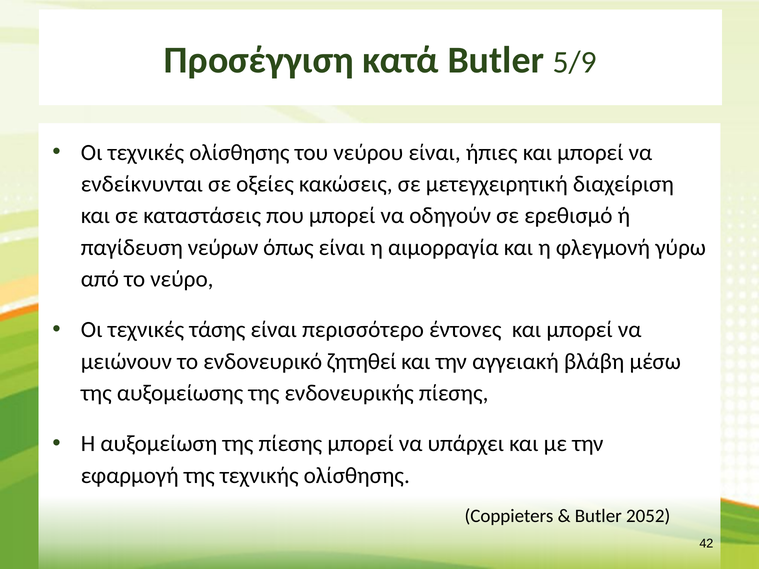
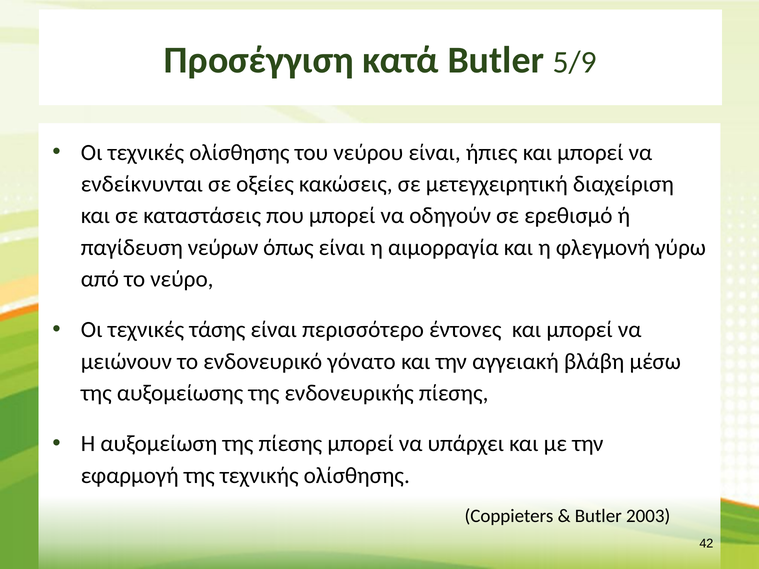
ζητηθεί: ζητηθεί -> γόνατο (361, 362)
2052: 2052 -> 2003 (648, 516)
